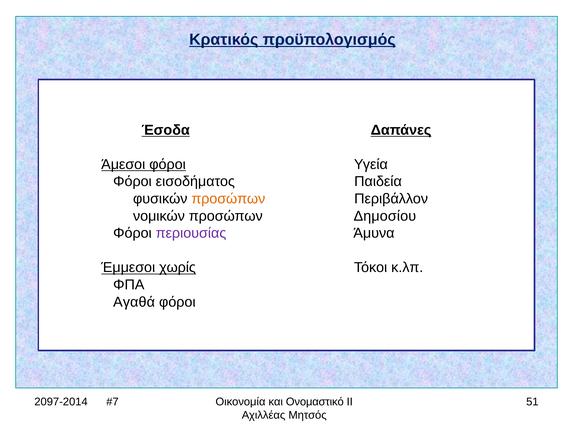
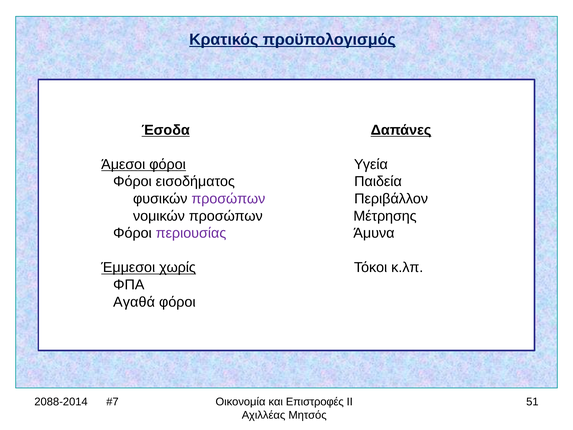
προσώπων colour: orange -> purple (228, 199)
Δημοσίου: Δημοσίου -> Μέτρησης (385, 216)
2097-2014: 2097-2014 -> 2088-2014 (61, 402)
Ονομαστικό: Ονομαστικό -> Επιστροφές (315, 402)
